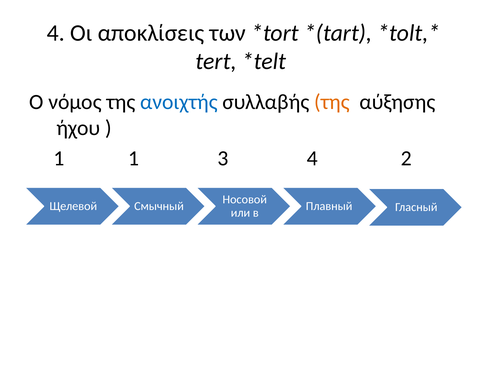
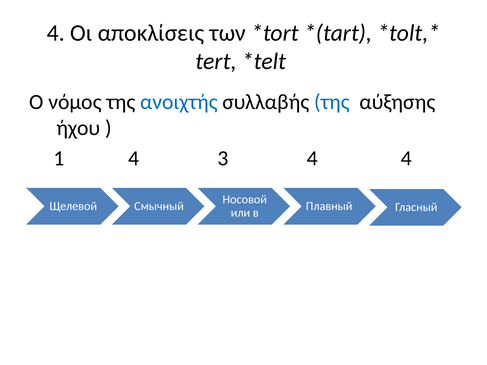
της colour: orange -> blue (332, 102)
1 1: 1 -> 4 (134, 159)
4 2: 2 -> 4 (406, 159)
